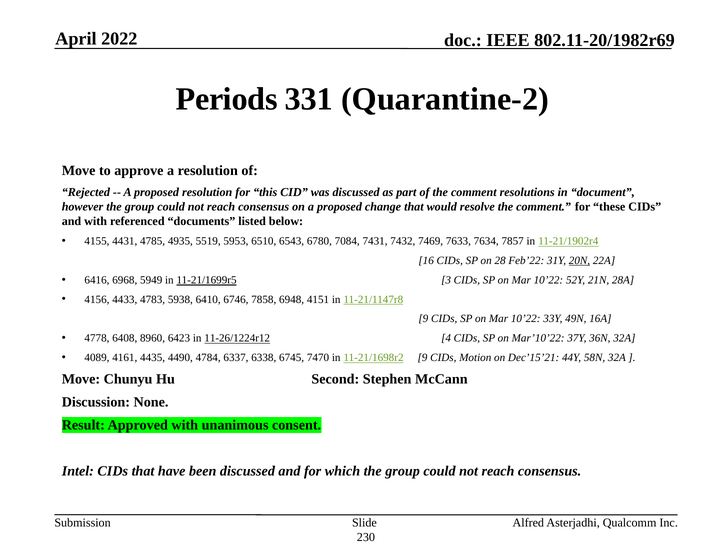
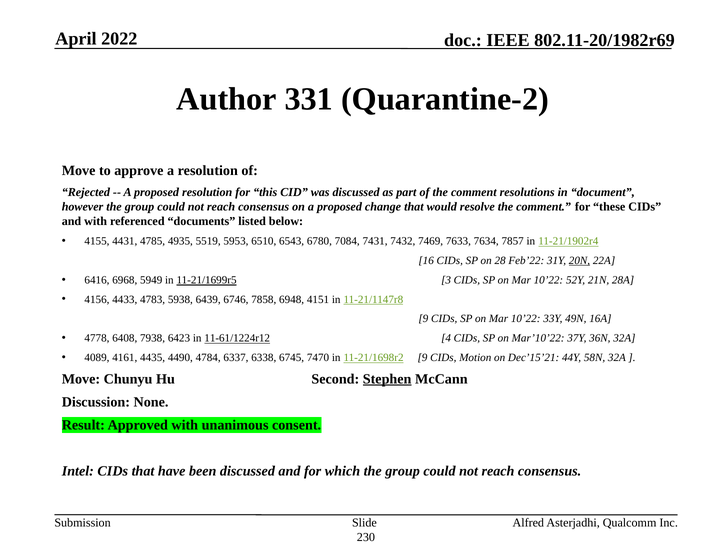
Periods: Periods -> Author (226, 99)
6410: 6410 -> 6439 (208, 299)
8960: 8960 -> 7938 (153, 338)
11-26/1224r12: 11-26/1224r12 -> 11-61/1224r12 (237, 338)
Stephen underline: none -> present (387, 379)
